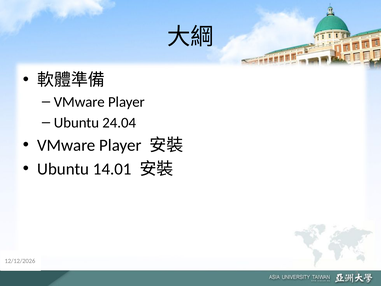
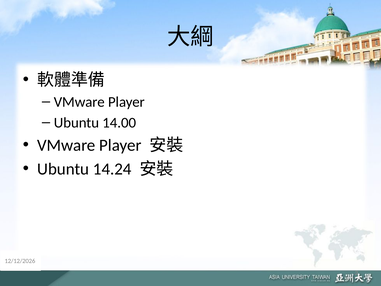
24.04: 24.04 -> 14.00 (119, 123)
14.01: 14.01 -> 14.24 (112, 169)
